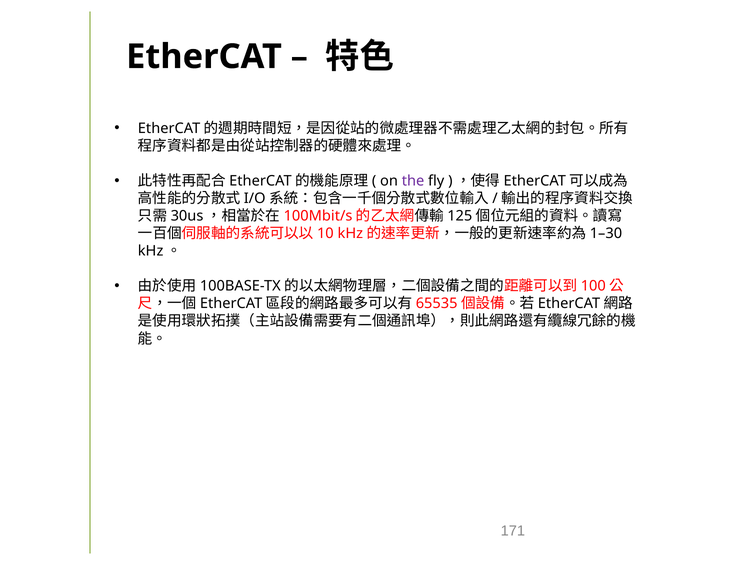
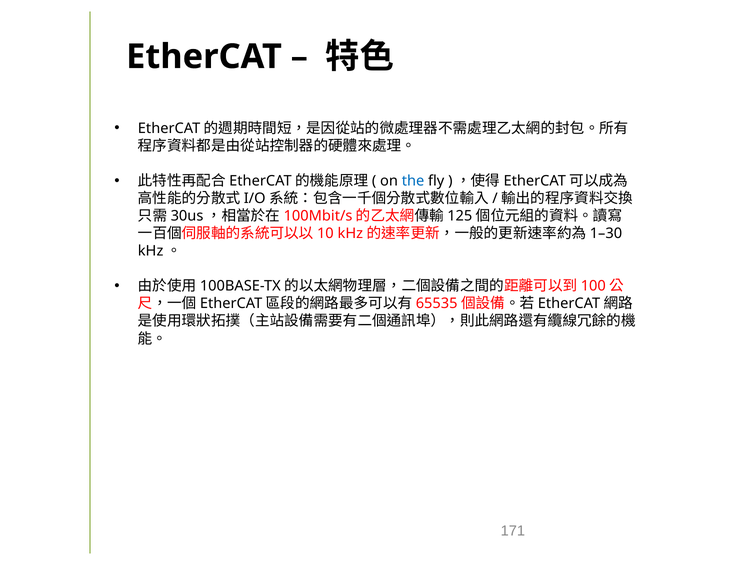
the colour: purple -> blue (413, 181)
